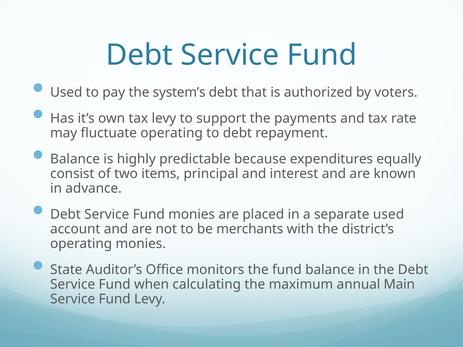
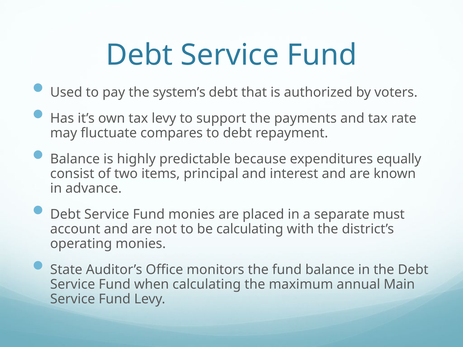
fluctuate operating: operating -> compares (172, 133)
separate used: used -> must (389, 215)
be merchants: merchants -> calculating (250, 229)
